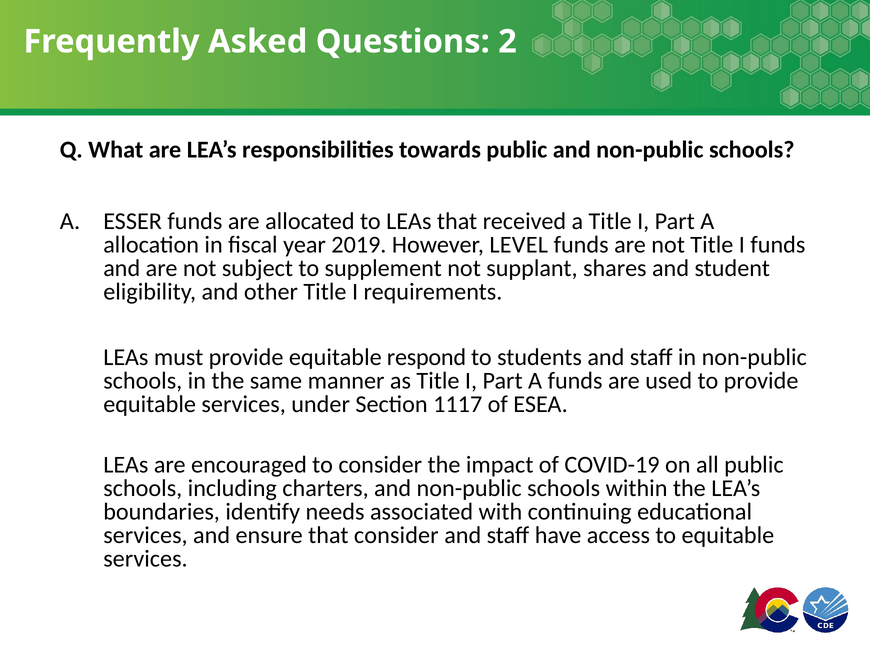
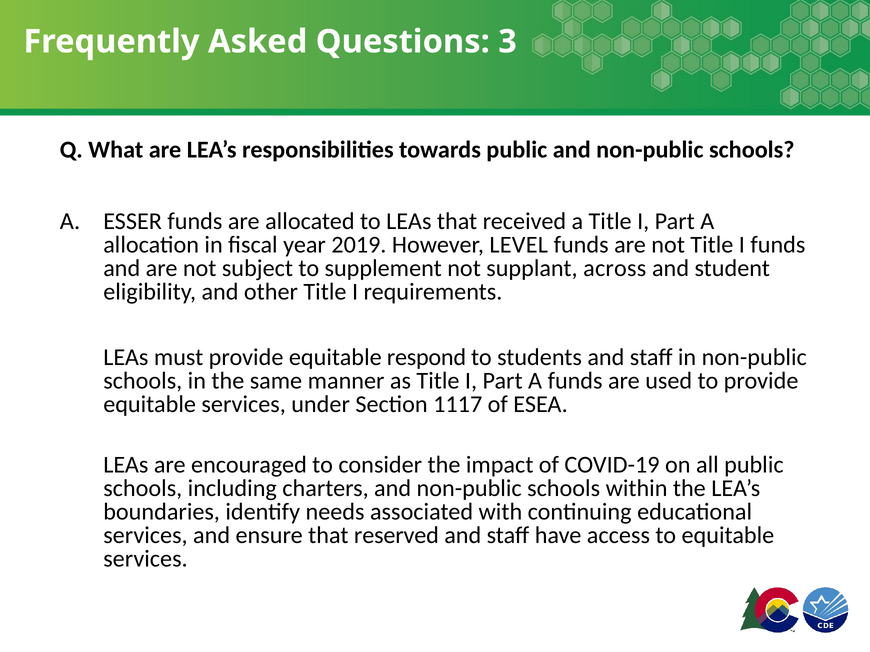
2: 2 -> 3 (507, 42)
shares: shares -> across (615, 268)
that consider: consider -> reserved (396, 536)
